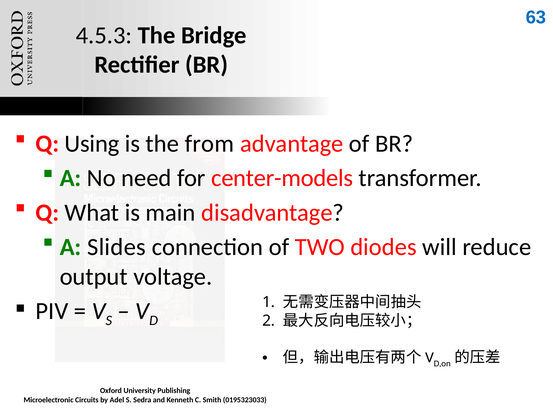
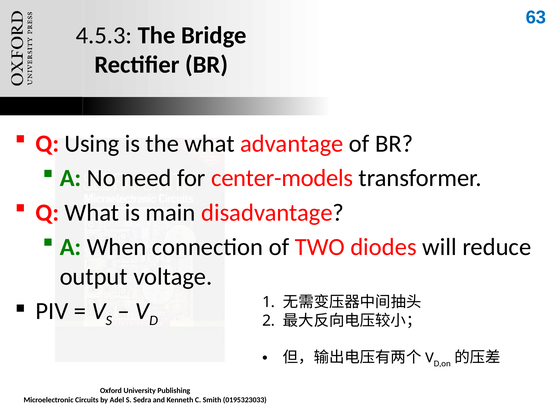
the from: from -> what (210, 144)
Slides: Slides -> When (117, 247)
